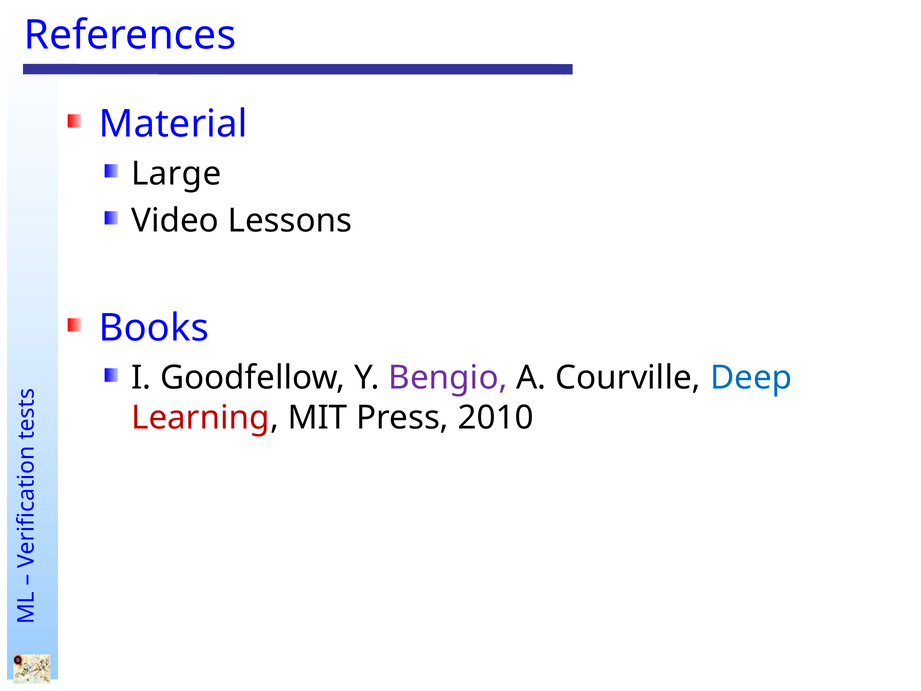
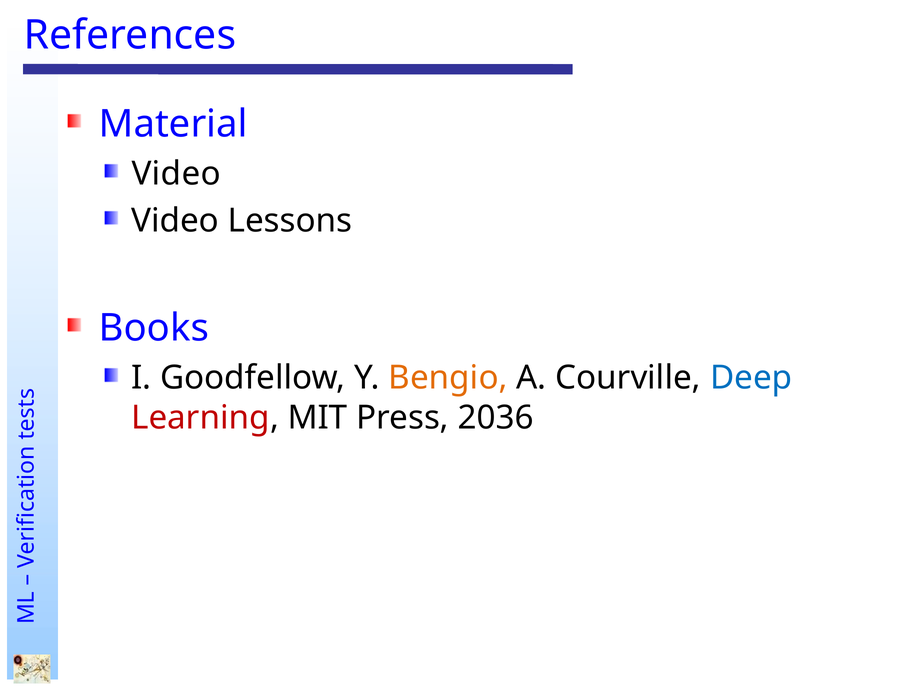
Large: Large -> Video (176, 174)
Bengio colour: purple -> orange (448, 378)
2010: 2010 -> 2036 (496, 418)
